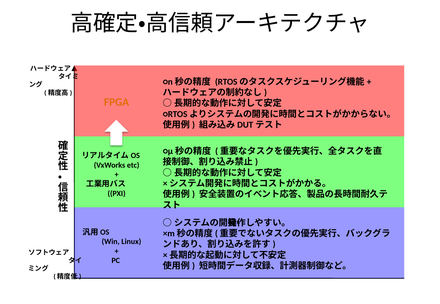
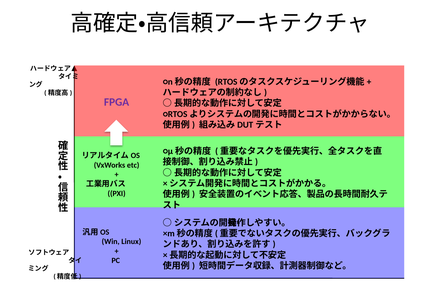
FPGA colour: orange -> purple (117, 102)
